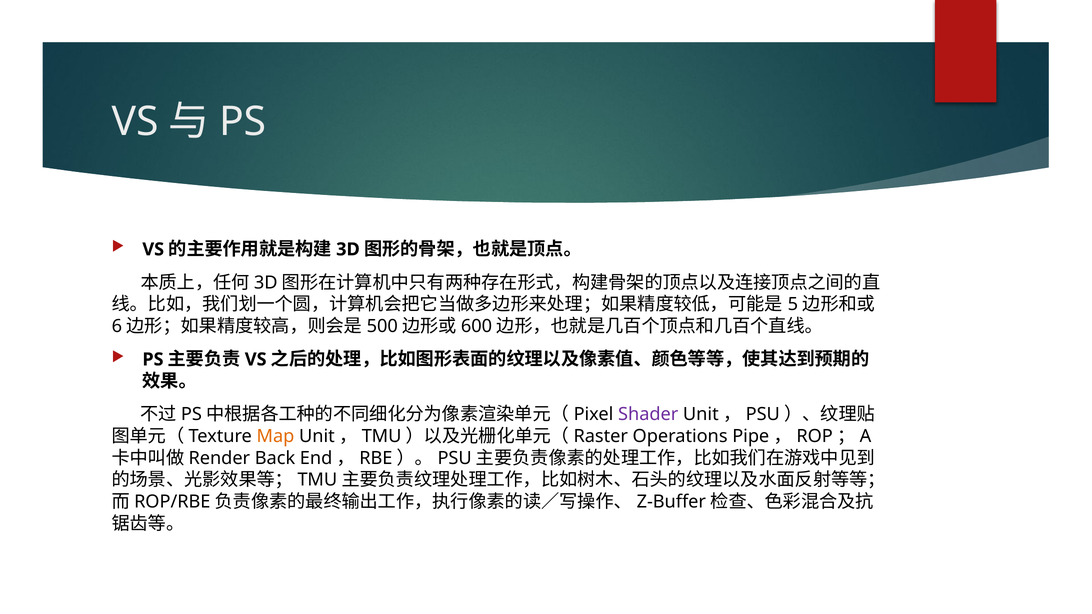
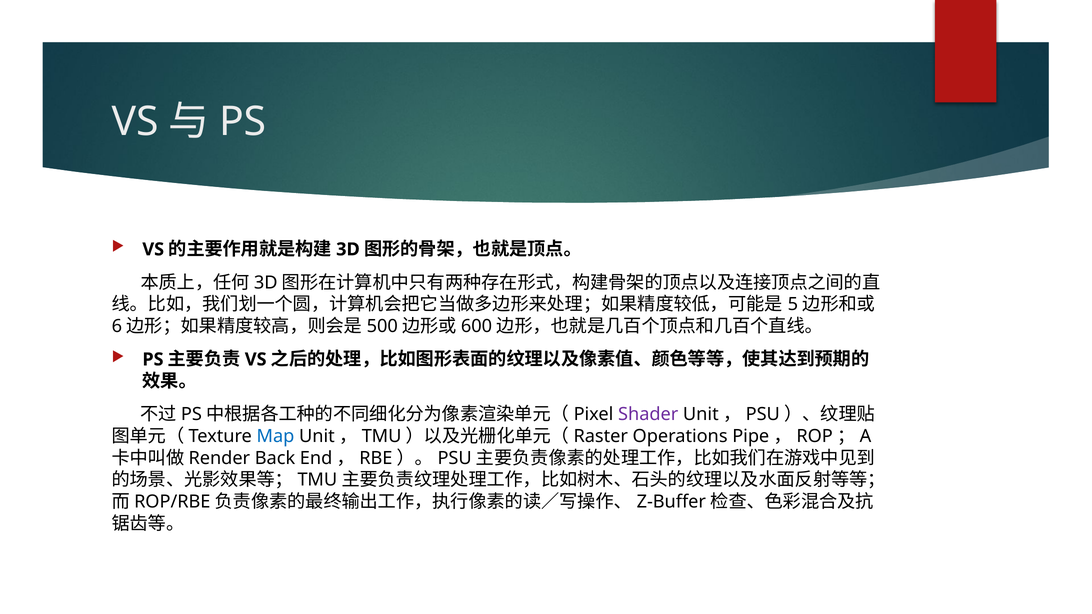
Map colour: orange -> blue (275, 436)
